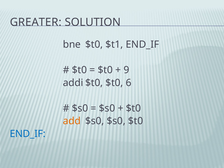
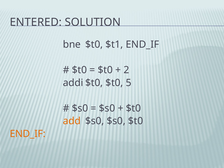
GREATER: GREATER -> ENTERED (36, 22)
9: 9 -> 2 (126, 70)
6: 6 -> 5 (129, 83)
END_IF colour: blue -> orange (28, 134)
